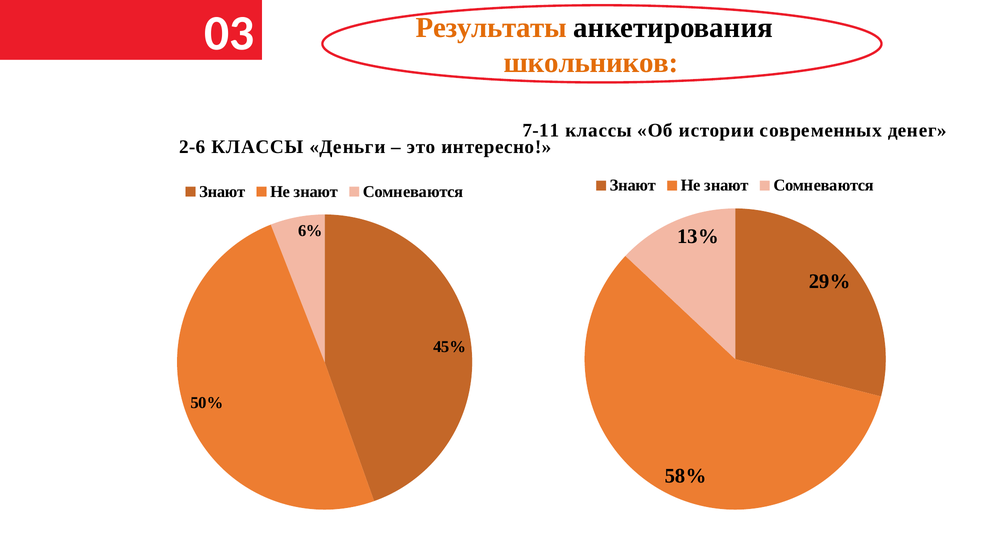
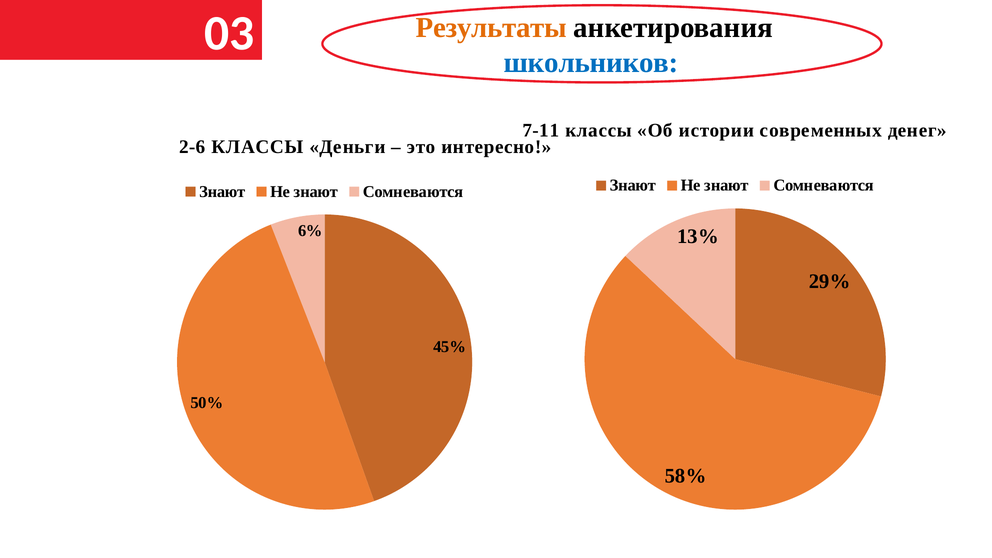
школьников colour: orange -> blue (591, 63)
